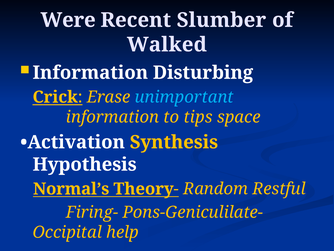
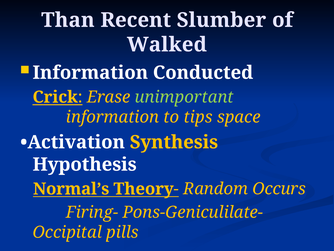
Were: Were -> Than (68, 20)
Disturbing: Disturbing -> Conducted (203, 73)
unimportant colour: light blue -> light green (184, 97)
Restful: Restful -> Occurs (279, 189)
help: help -> pills (122, 232)
